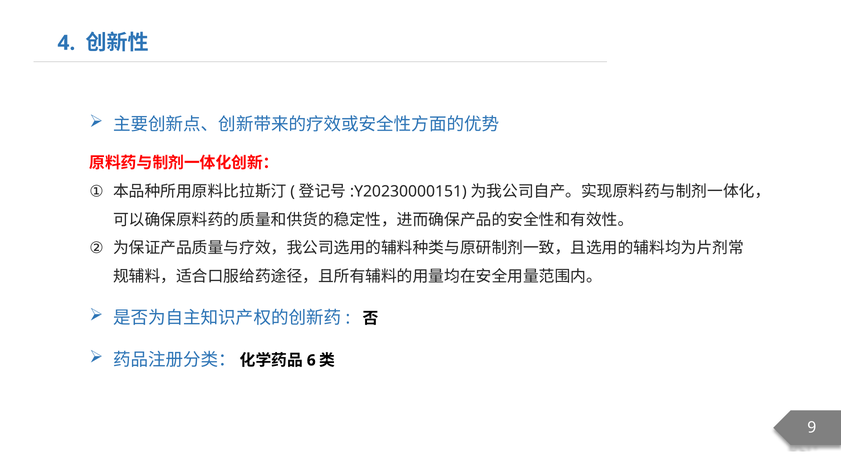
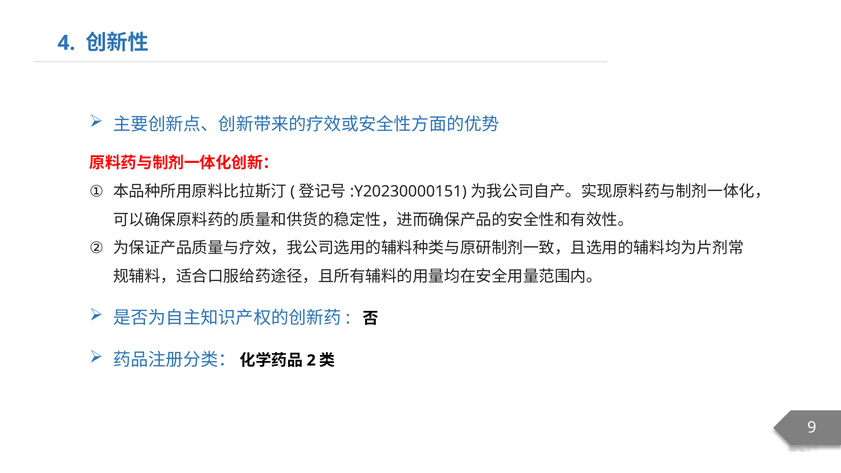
6: 6 -> 2 (311, 360)
